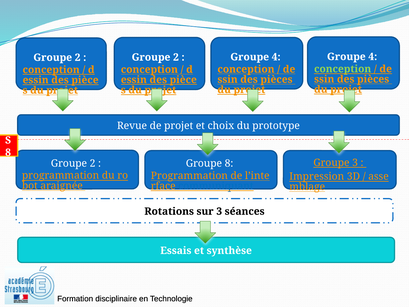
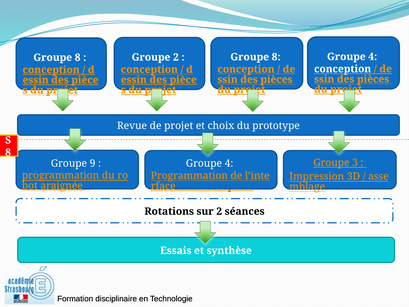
4: 4 -> 8 (276, 57)
2: 2 -> 8 (78, 57)
conception colour: light green -> white (343, 69)
2: 2 -> 9 (93, 163)
8: 8 -> 4 (229, 163)
sur 3: 3 -> 2 (219, 211)
